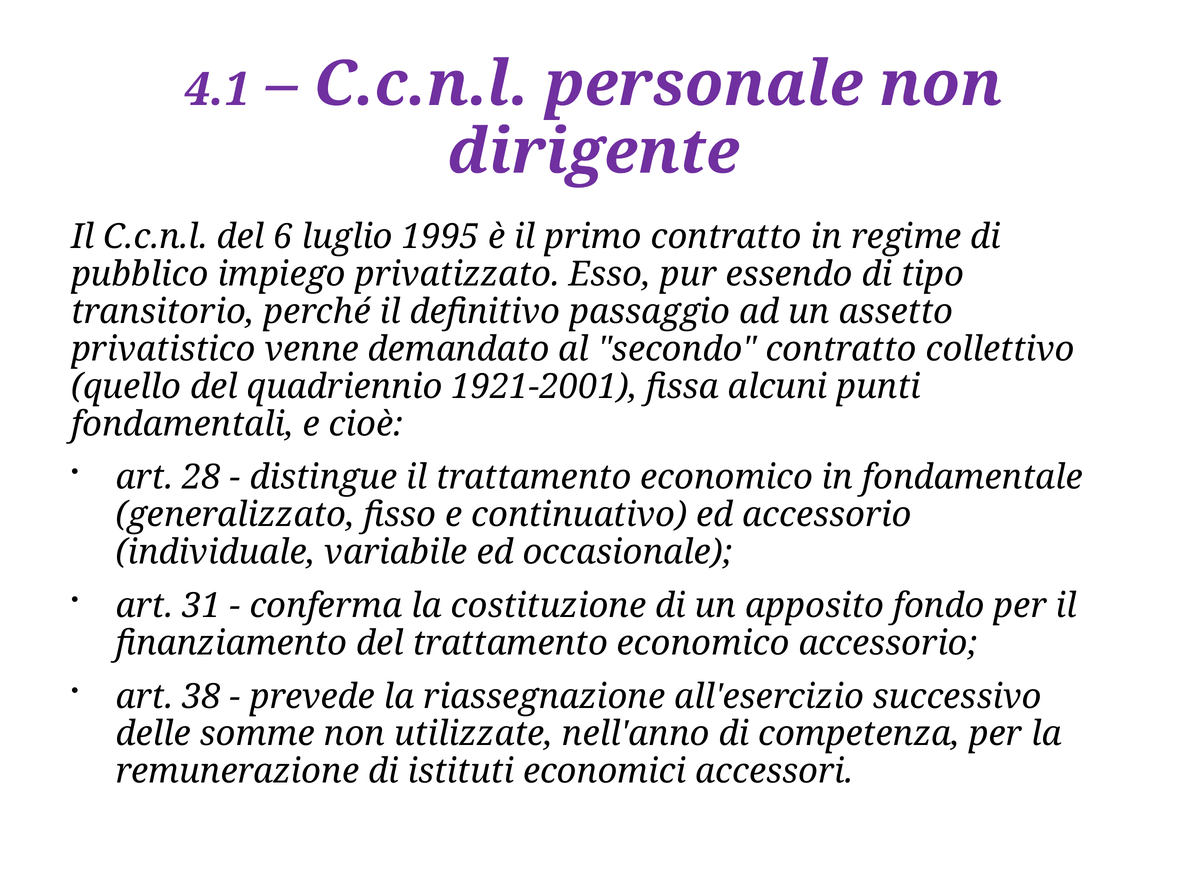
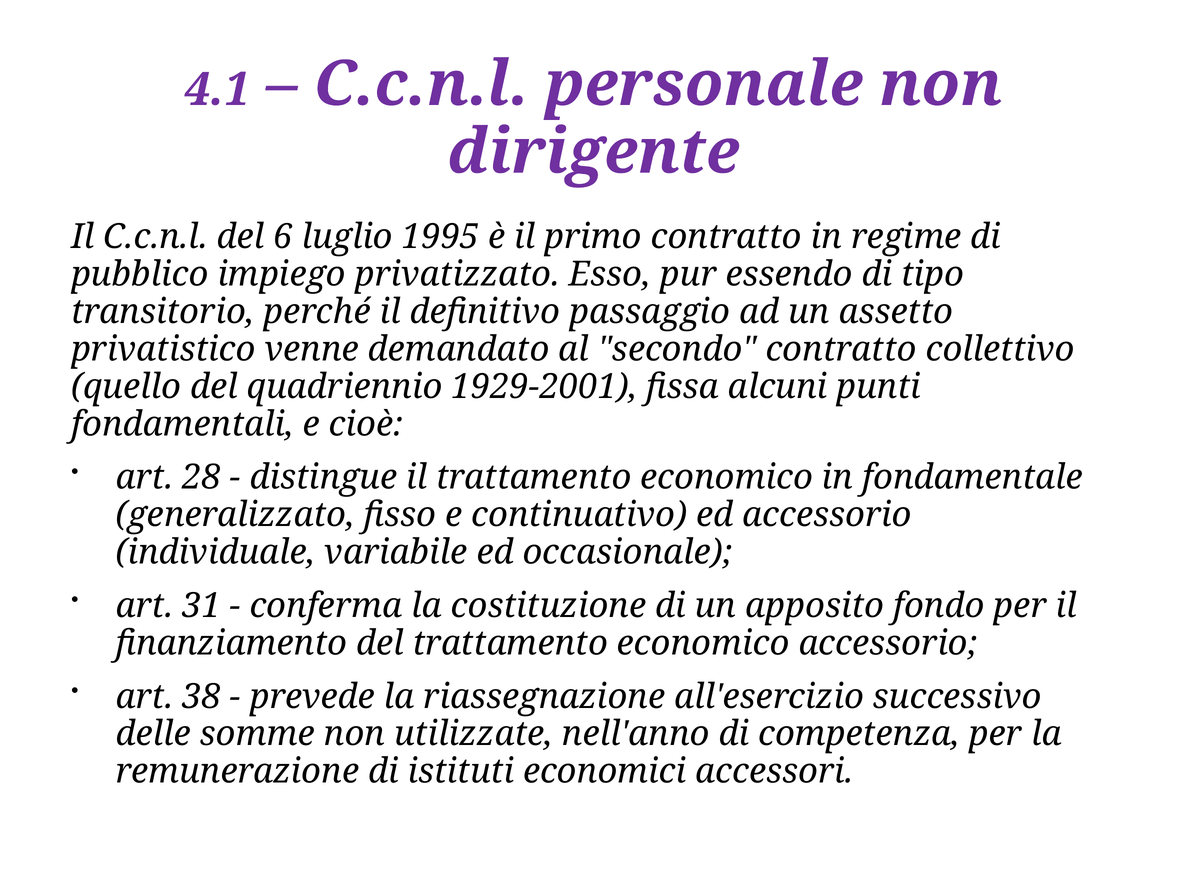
1921-2001: 1921-2001 -> 1929-2001 (545, 386)
